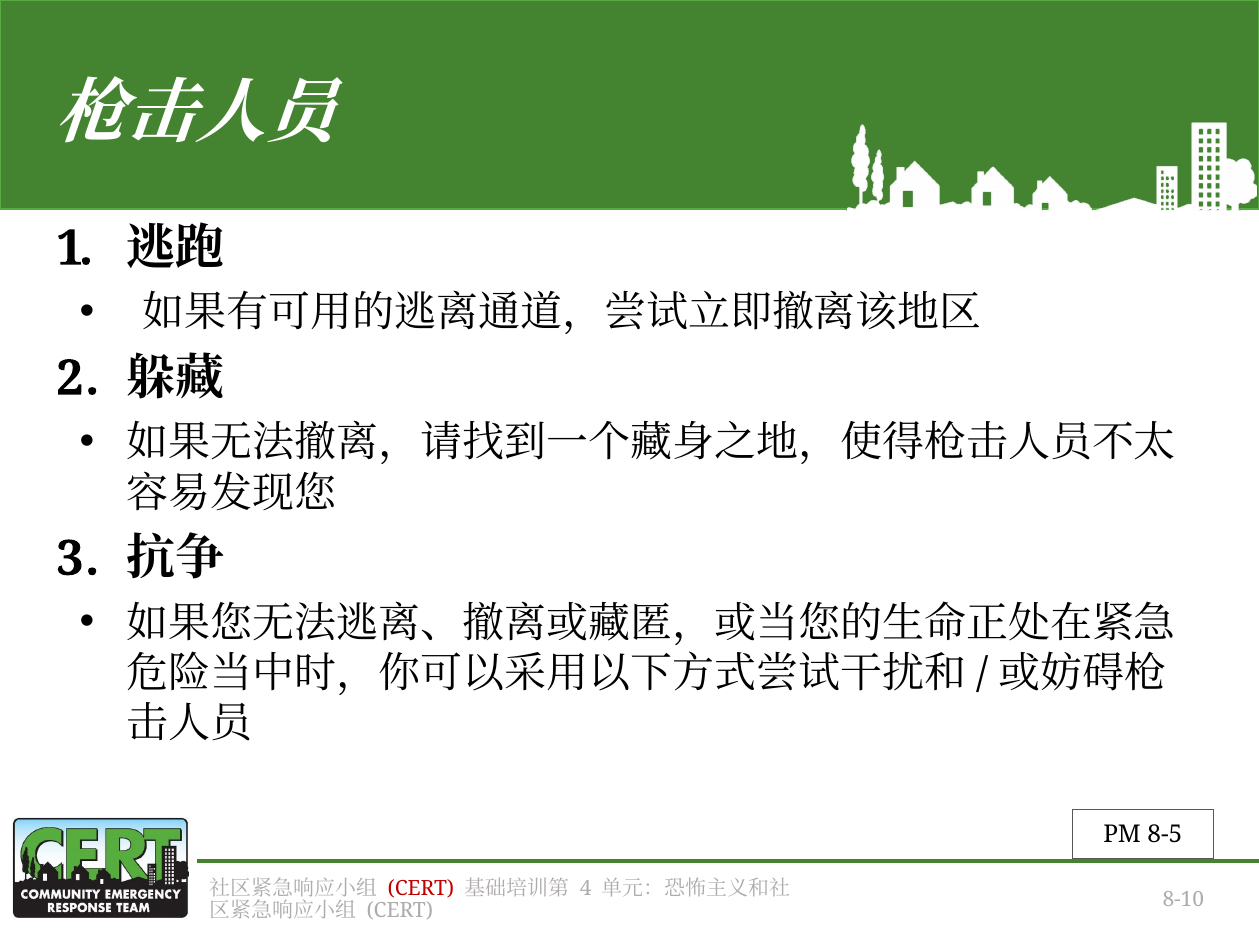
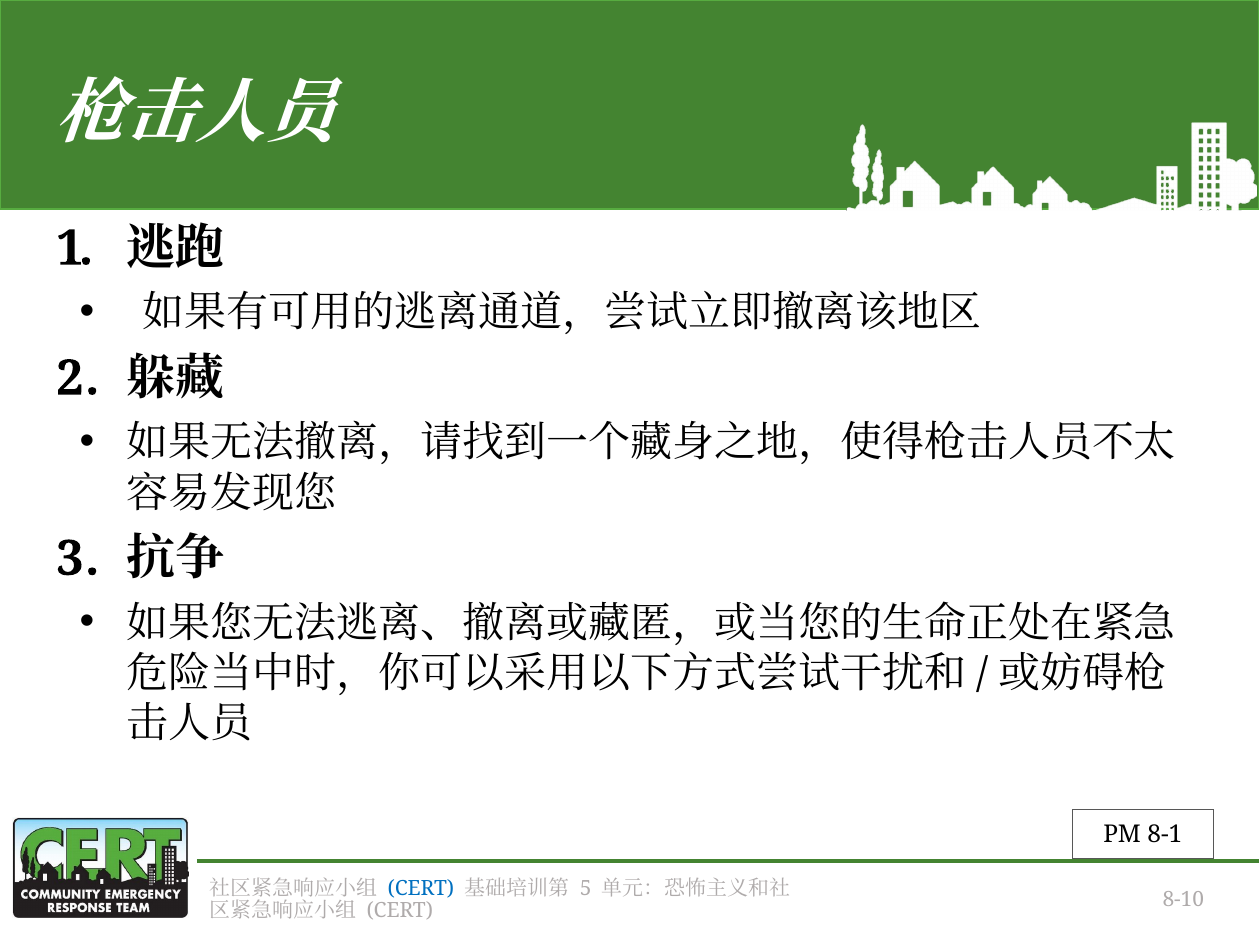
8-5: 8-5 -> 8-1 (1165, 834)
CERT colour: red -> blue (421, 889)
4: 4 -> 5 (586, 889)
